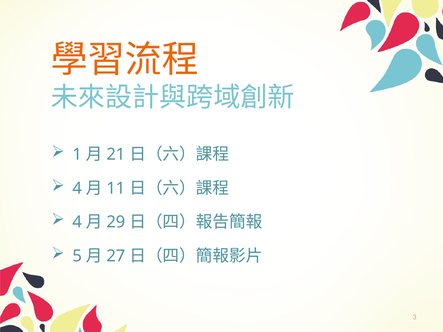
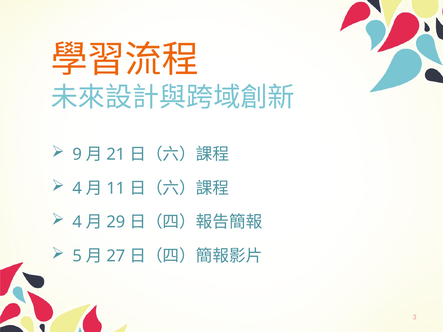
1: 1 -> 9 (77, 155)
